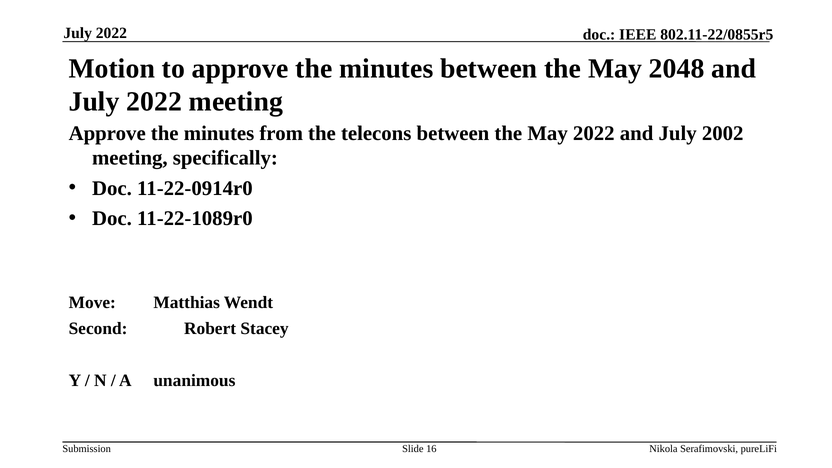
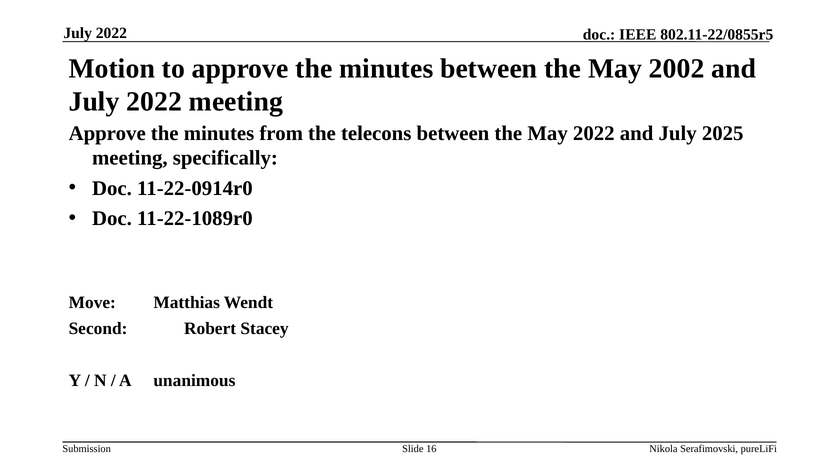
2048: 2048 -> 2002 (677, 68)
2002: 2002 -> 2025 (723, 133)
